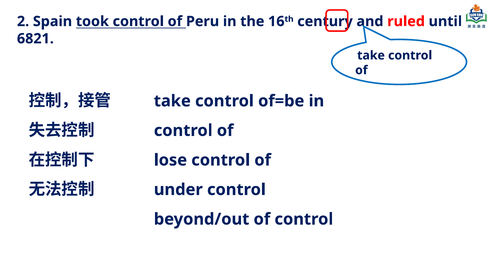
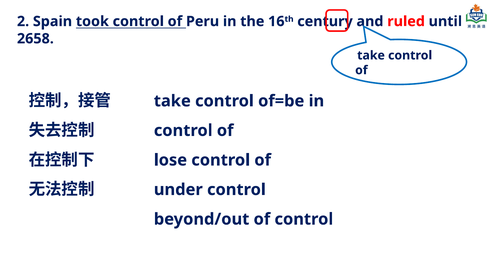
6821: 6821 -> 2658 (35, 39)
